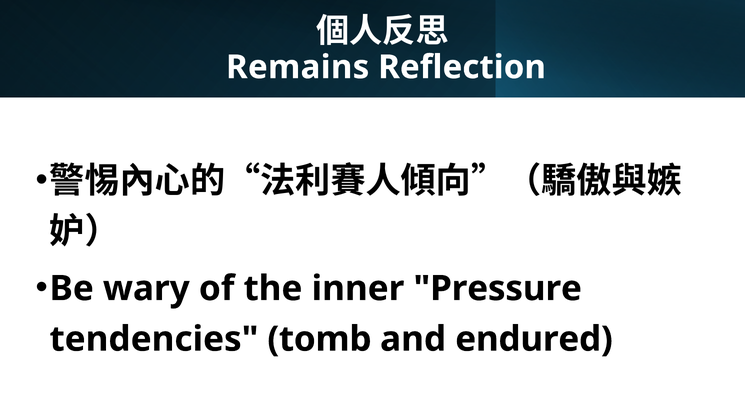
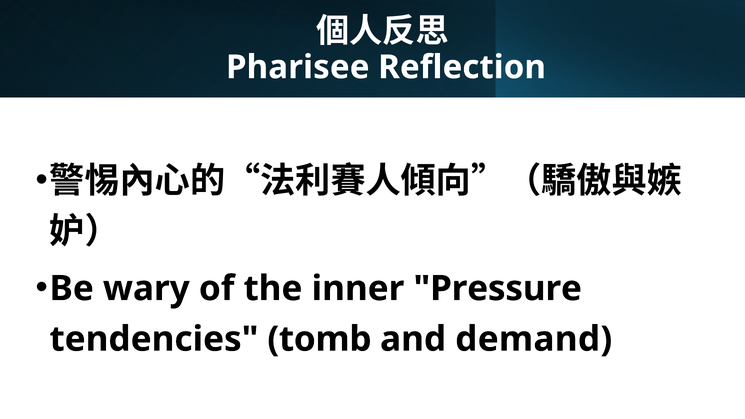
Remains: Remains -> Pharisee (298, 67)
endured: endured -> demand (534, 339)
